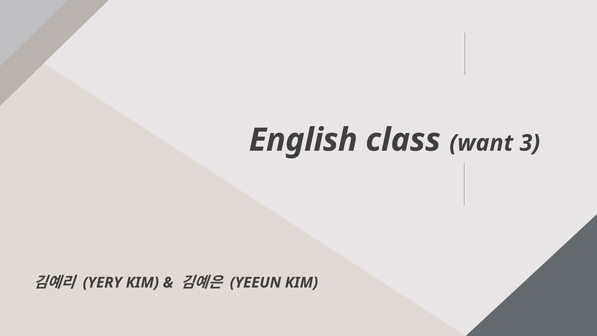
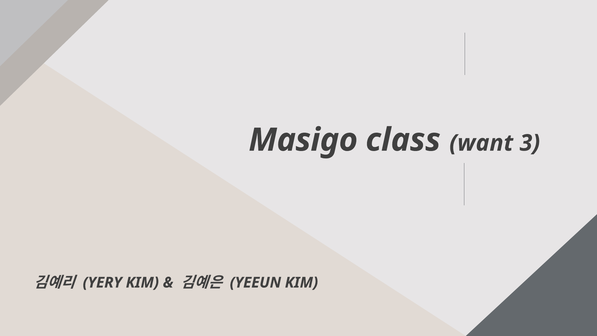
English: English -> Masigo (303, 140)
